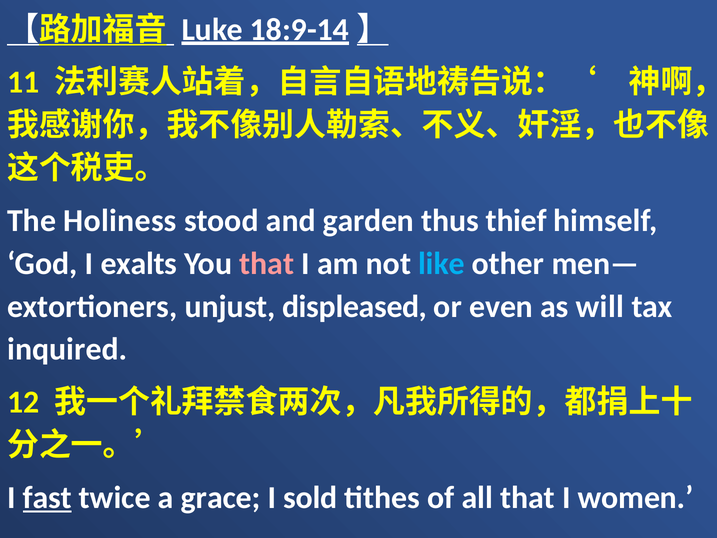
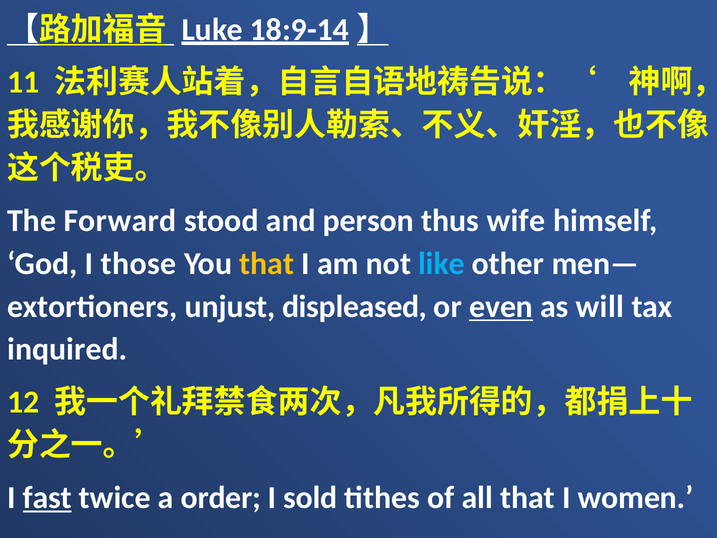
Holiness: Holiness -> Forward (120, 221)
garden: garden -> person (368, 221)
thief: thief -> wife (516, 221)
exalts: exalts -> those (138, 264)
that colour: pink -> yellow (267, 264)
even underline: none -> present (501, 306)
grace: grace -> order (221, 498)
